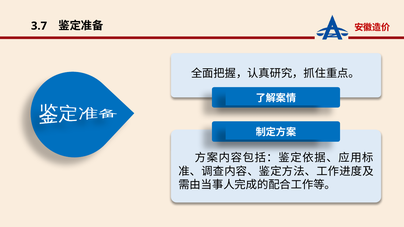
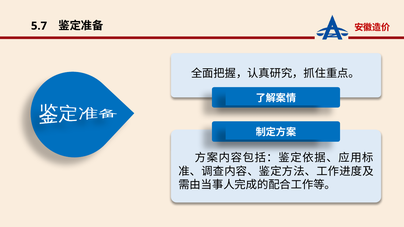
3.7: 3.7 -> 5.7 (39, 26)
